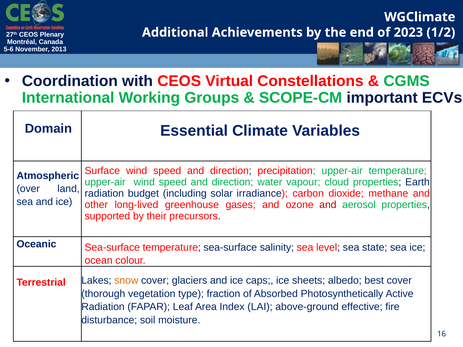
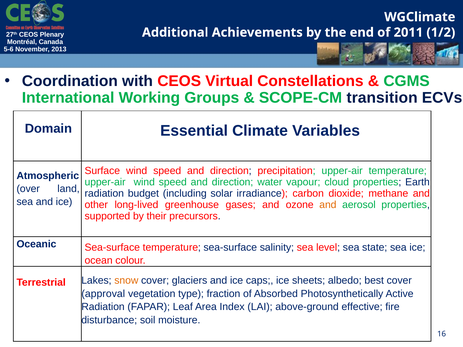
2023: 2023 -> 2011 (408, 32)
important: important -> transition (382, 98)
and colour: red -> orange (328, 205)
thorough: thorough -> approval (103, 294)
